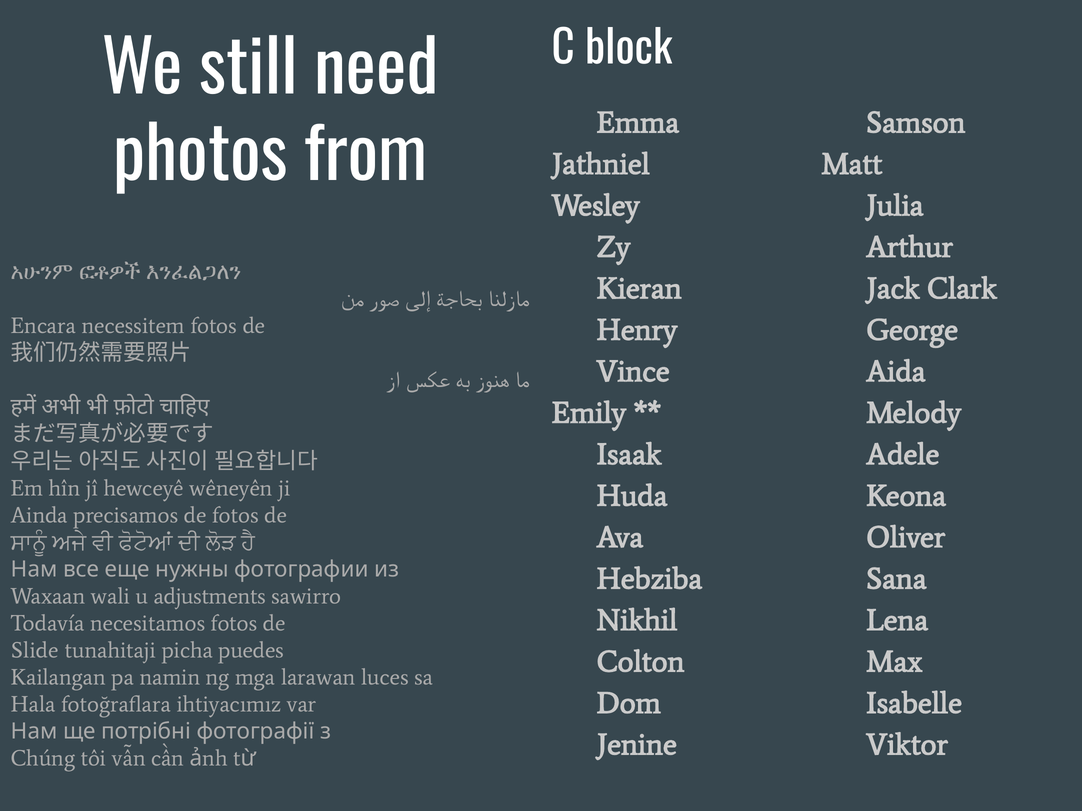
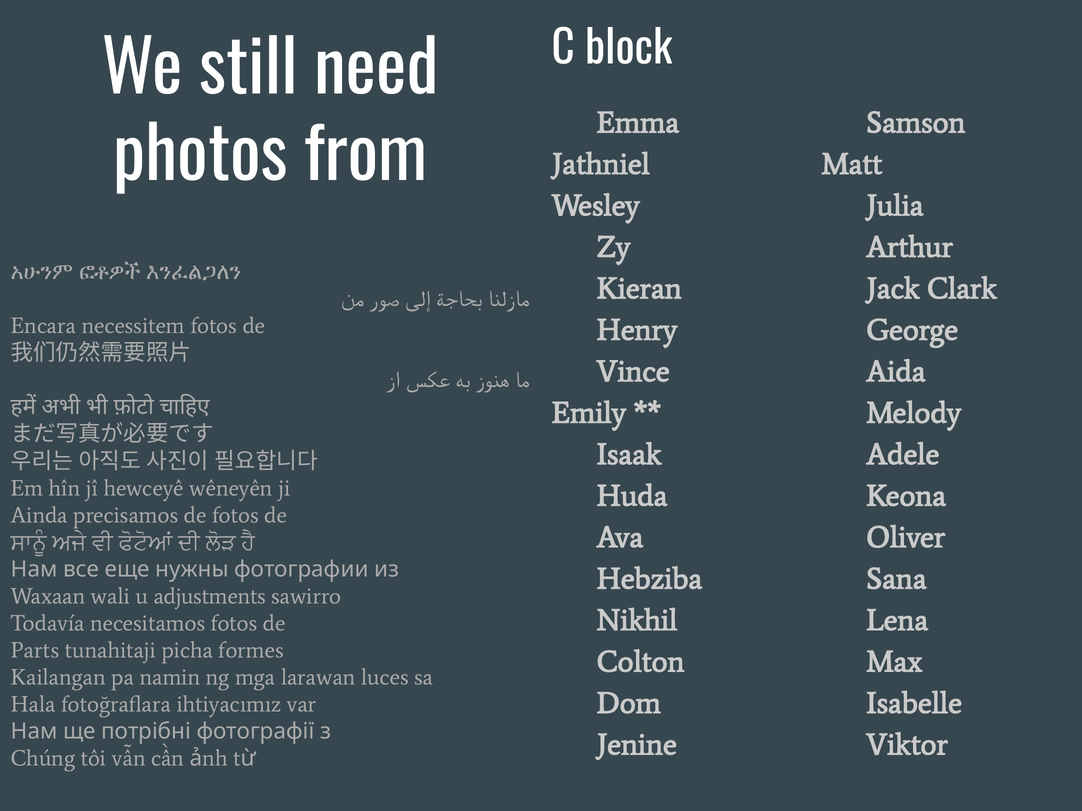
Slide: Slide -> Parts (35, 651)
puedes: puedes -> formes (251, 651)
